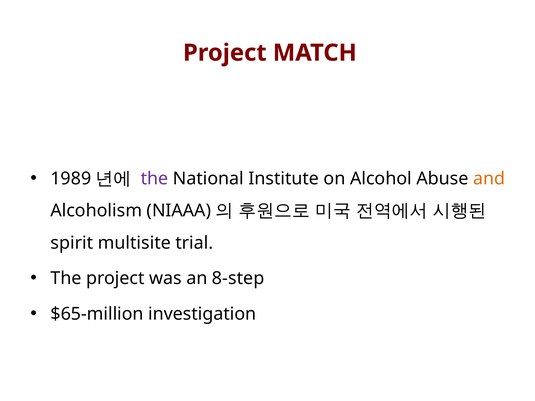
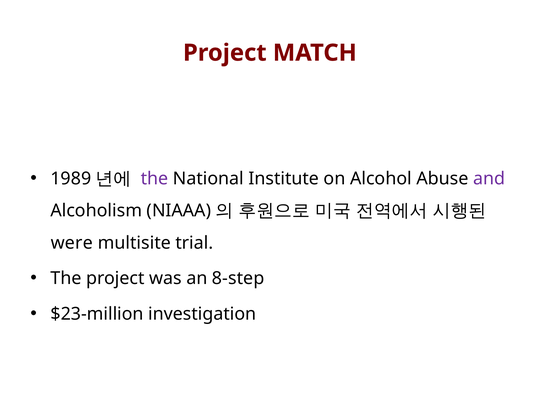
and colour: orange -> purple (489, 179)
spirit: spirit -> were (72, 243)
$65-million: $65-million -> $23-million (97, 314)
